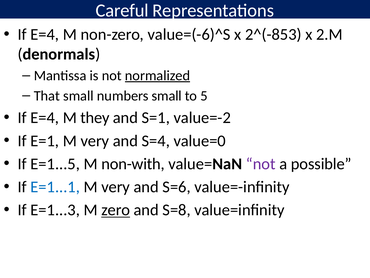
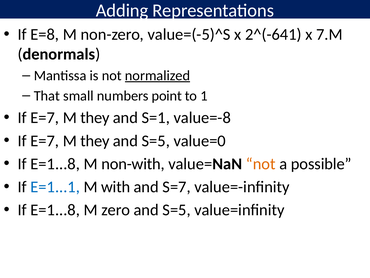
Careful: Careful -> Adding (122, 11)
E=4: E=4 -> E=8 (45, 34)
value=(-6)^S: value=(-6)^S -> value=(-5)^S (189, 34)
2^(-853: 2^(-853 -> 2^(-641 (273, 34)
2.M: 2.M -> 7.M (329, 34)
numbers small: small -> point (167, 96)
5: 5 -> 1 (204, 96)
E=4: E=4 -> E=7 (45, 118)
value=-2: value=-2 -> value=-8 (202, 118)
E=1: E=1 -> E=7 (45, 141)
very: very -> they (95, 141)
S=4: S=4 -> S=5 (156, 141)
E=1...5: E=1...5 -> E=1...8 (55, 164)
not colour: purple -> orange (261, 164)
very: very -> with (116, 187)
S=6: S=6 -> S=7 (177, 187)
E=1...3: E=1...3 -> E=1...8 (55, 210)
zero underline: present -> none (116, 210)
S=8: S=8 -> S=5 (177, 210)
